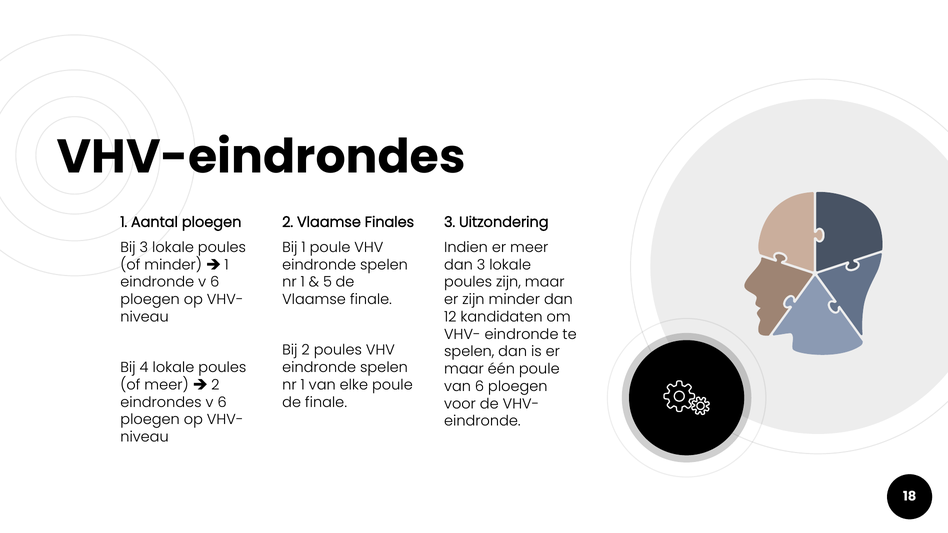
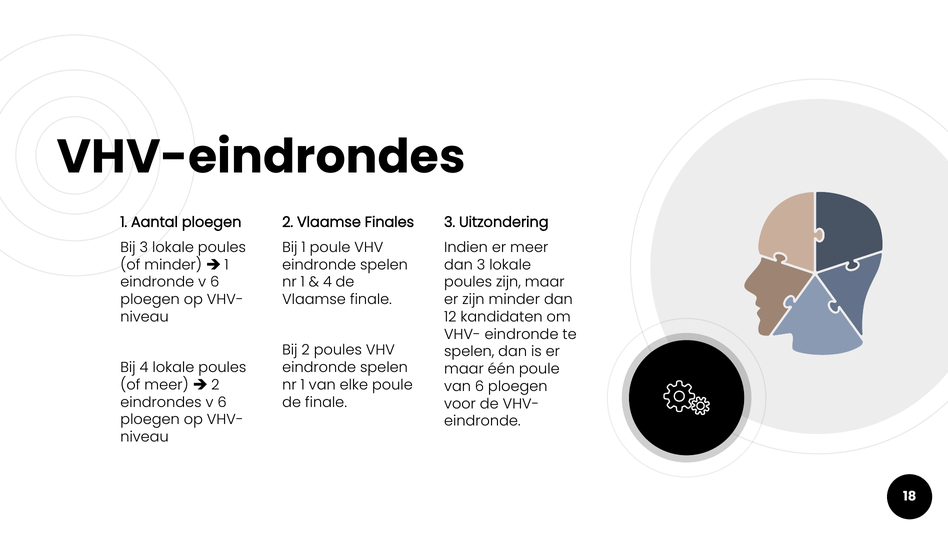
5: 5 -> 4 (327, 282)
